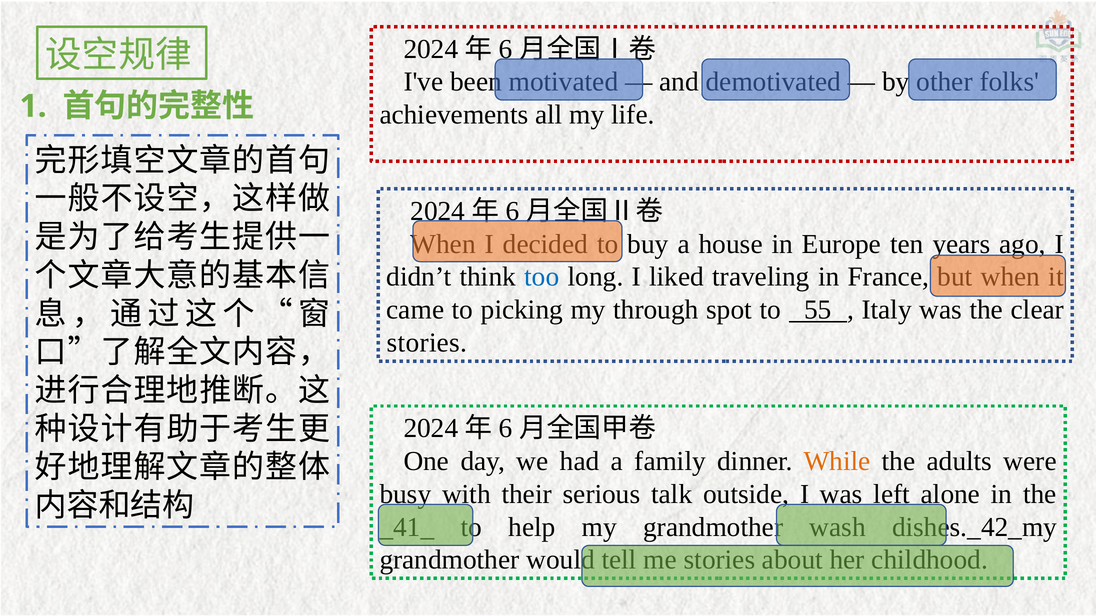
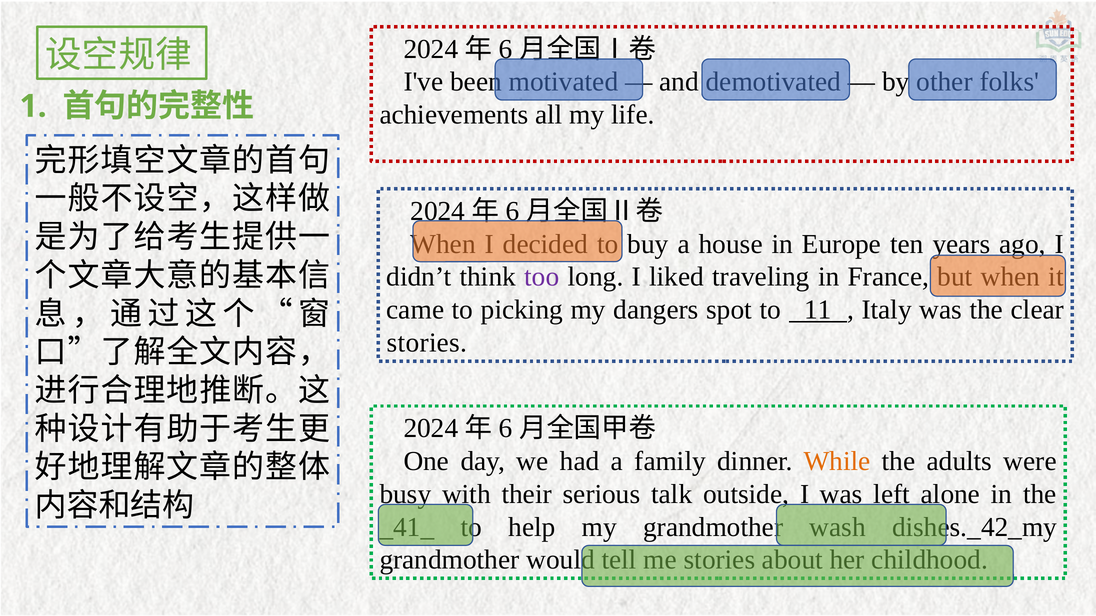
too colour: blue -> purple (542, 277)
through: through -> dangers (656, 310)
55: 55 -> 11 (818, 310)
